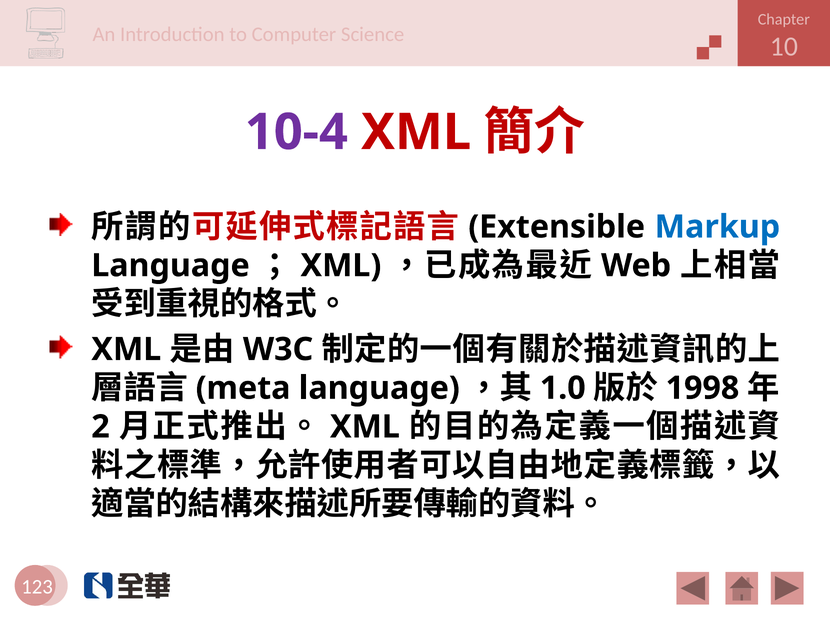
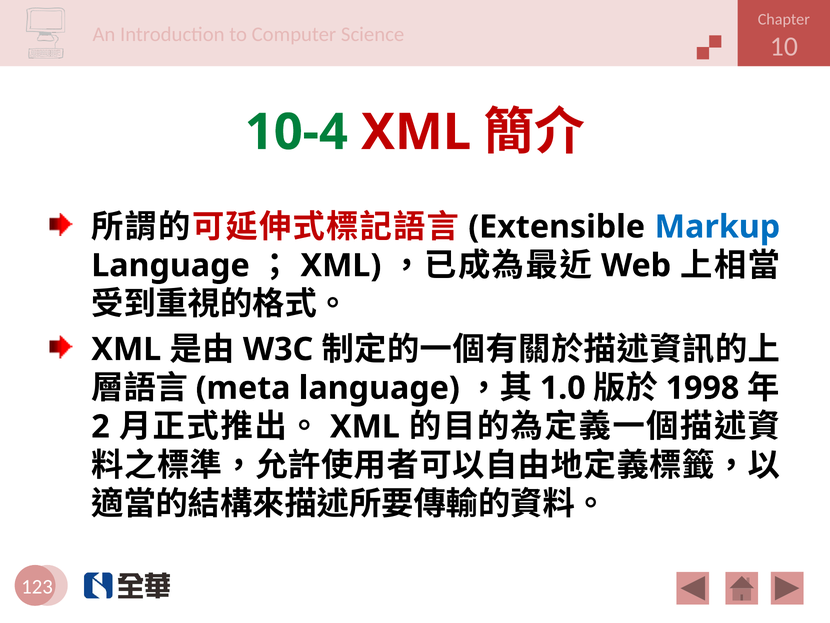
10-4 colour: purple -> green (296, 132)
